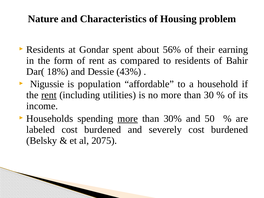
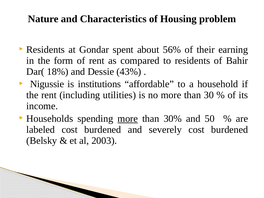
population: population -> institutions (99, 84)
rent underline: present -> none (49, 95)
2075: 2075 -> 2003 (104, 141)
